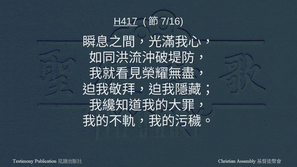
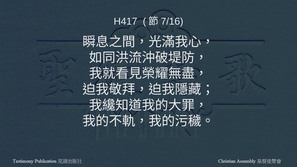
H417 underline: present -> none (126, 21)
